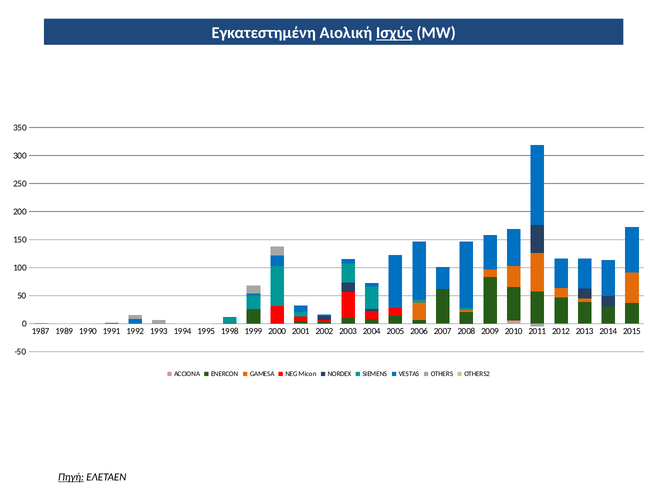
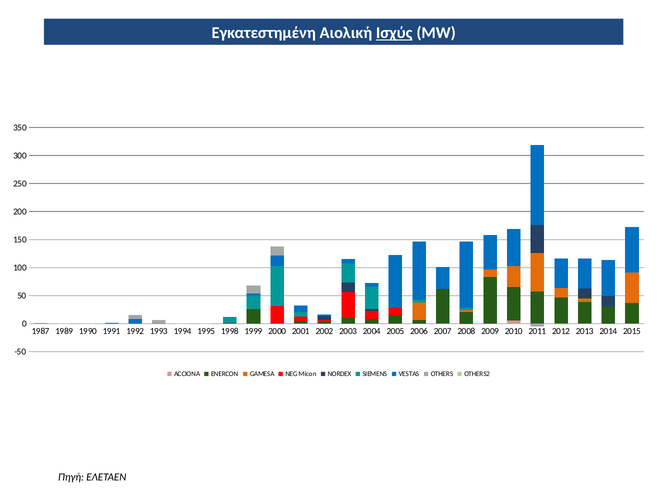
Πηγή underline: present -> none (71, 477)
